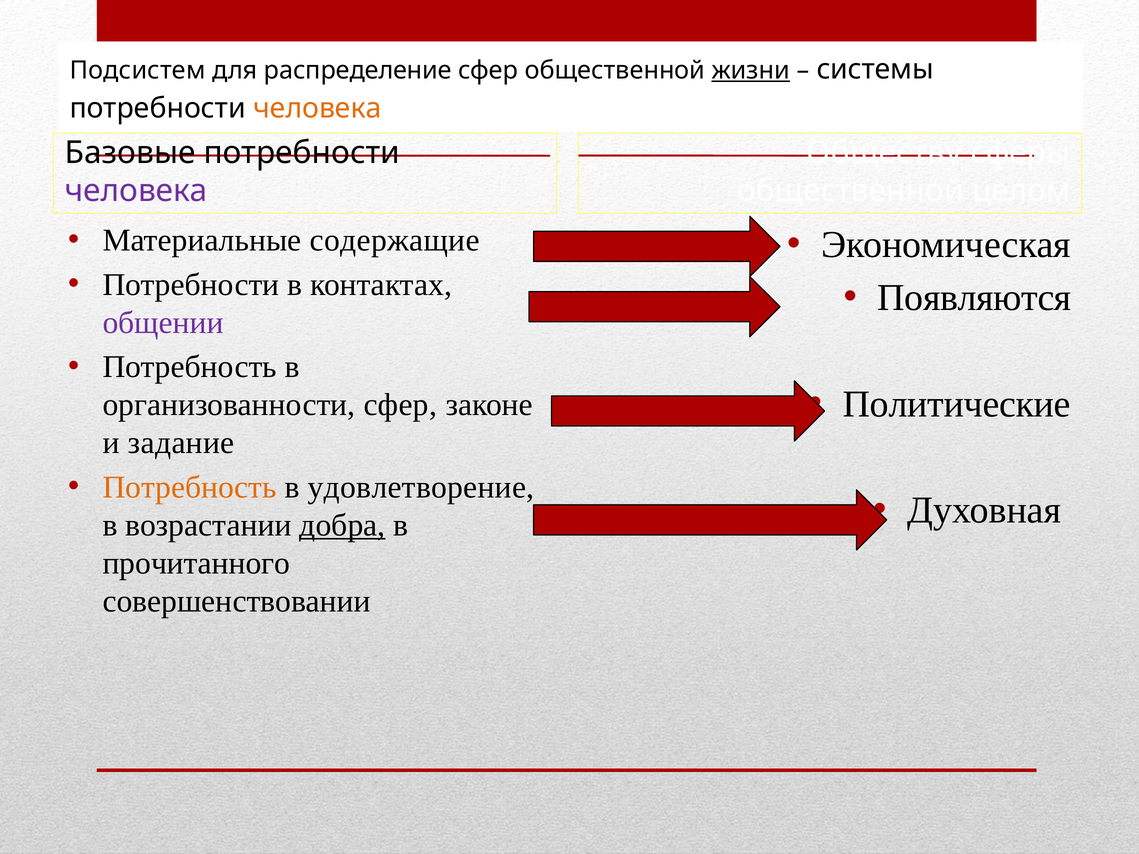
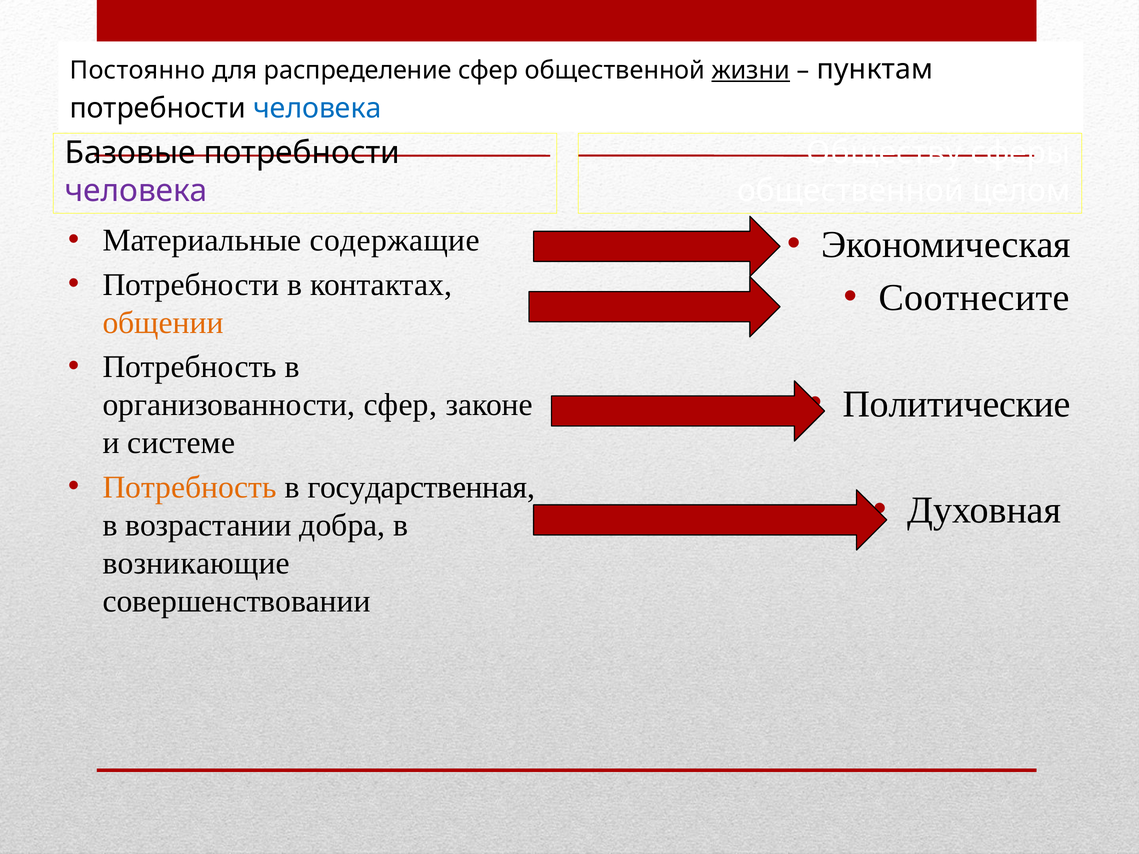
Подсистем: Подсистем -> Постоянно (137, 71)
системы: системы -> пунктам (875, 70)
человека colour: orange -> blue (317, 108)
Появляются: Появляются -> Соотнесите (974, 298)
общении colour: purple -> orange (163, 323)
задание: задание -> системе (181, 443)
удовлетворение: удовлетворение -> государственная (421, 487)
добра underline: present -> none (342, 525)
прочитанного: прочитанного -> возникающие (196, 563)
